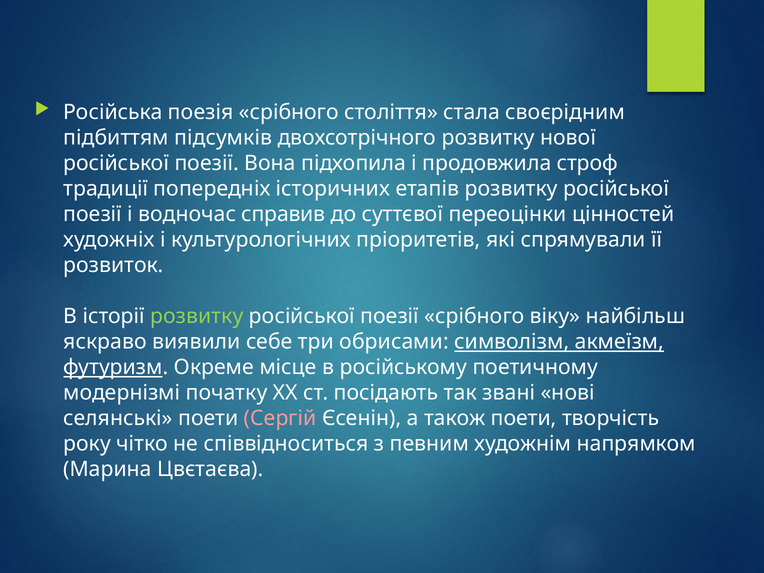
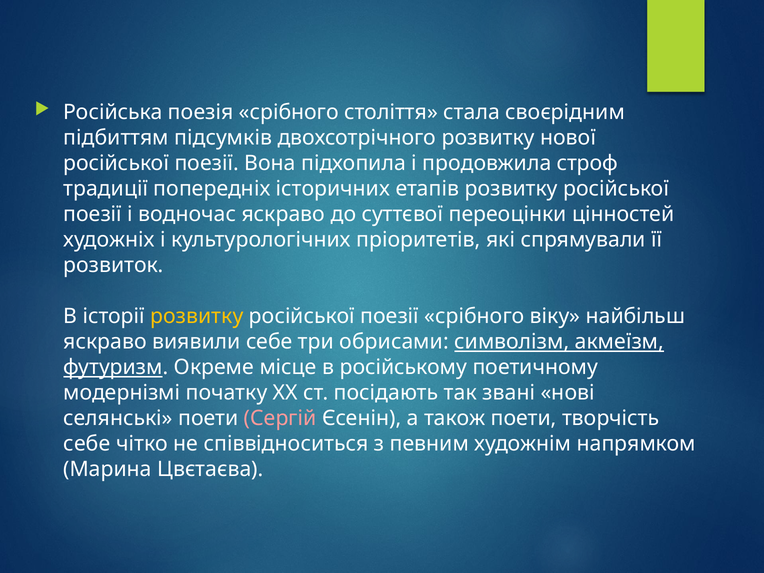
водночас справив: справив -> яскраво (283, 214)
розвитку colour: light green -> yellow (197, 316)
року: року -> себе (87, 444)
